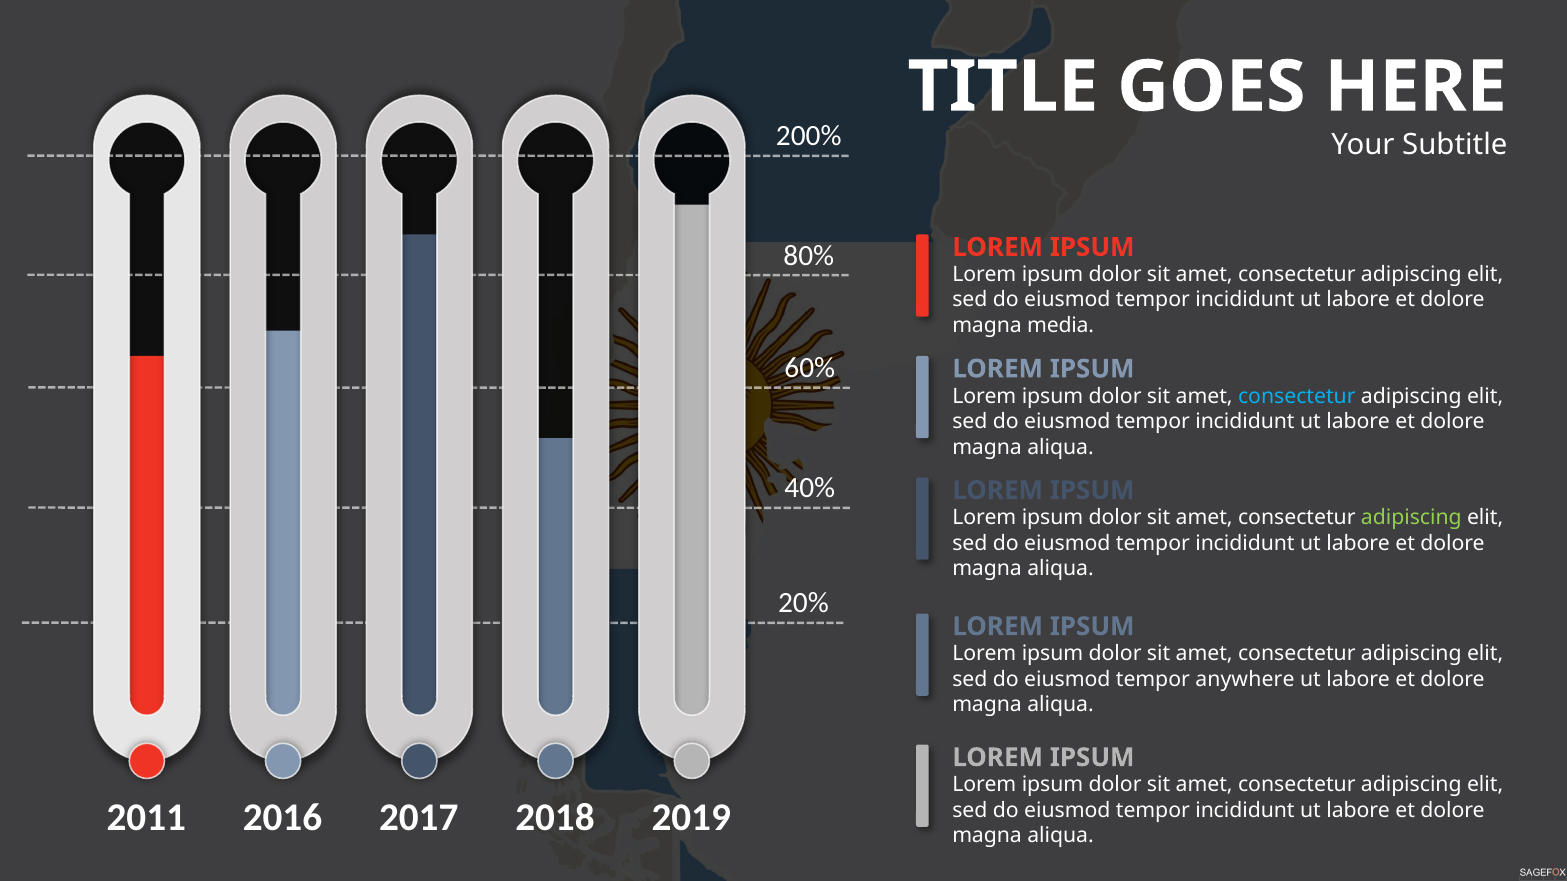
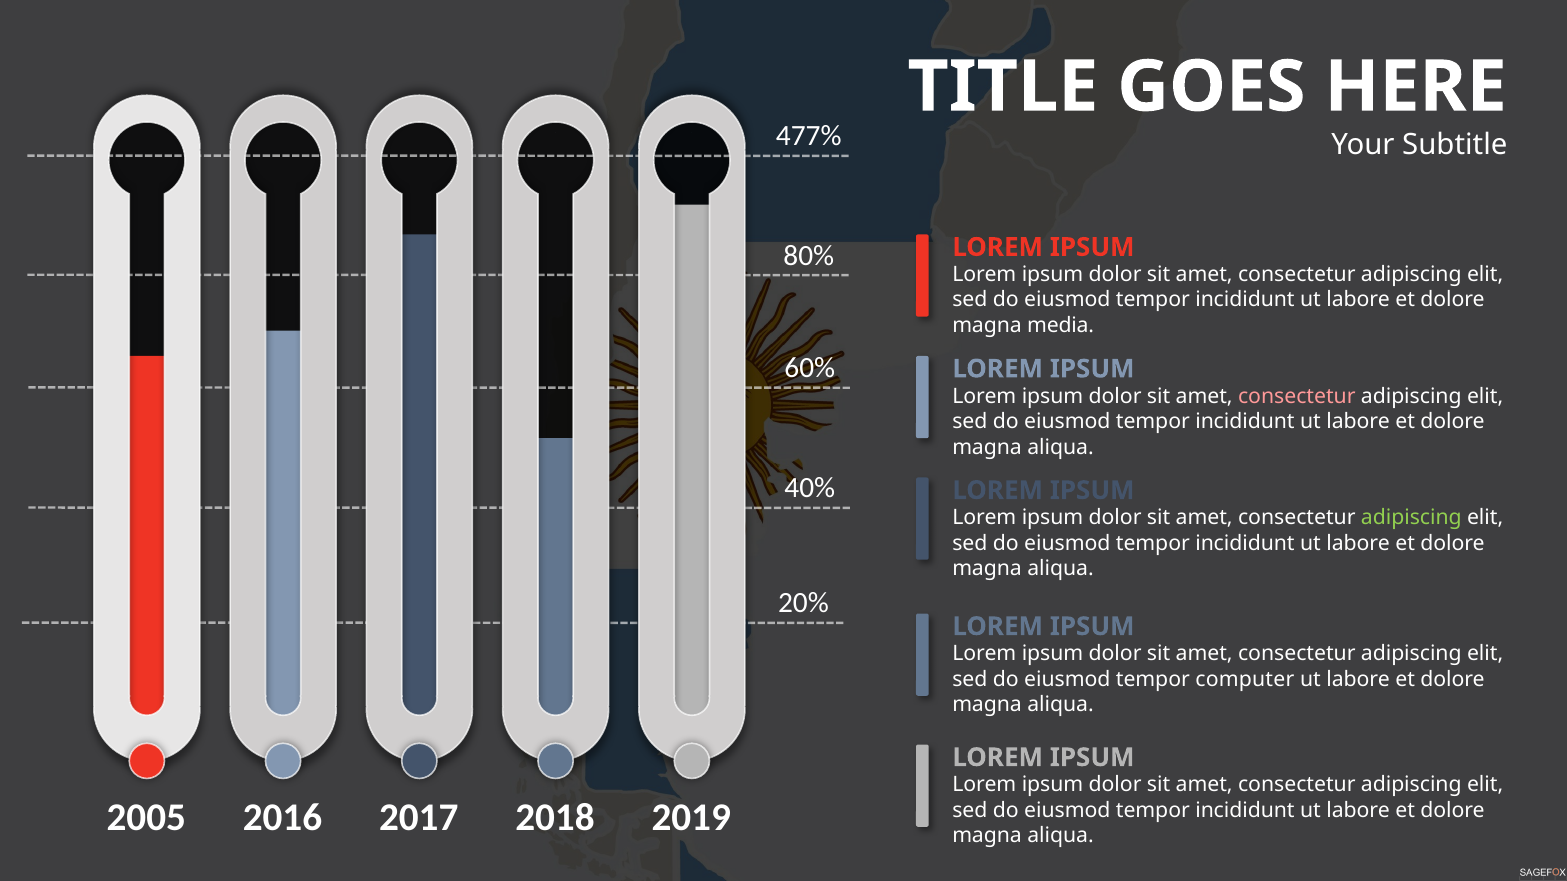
200%: 200% -> 477% (809, 136)
consectetur colour: light blue -> pink (1297, 396)
anywhere: anywhere -> computer (1245, 679)
2011: 2011 -> 2005 (146, 818)
